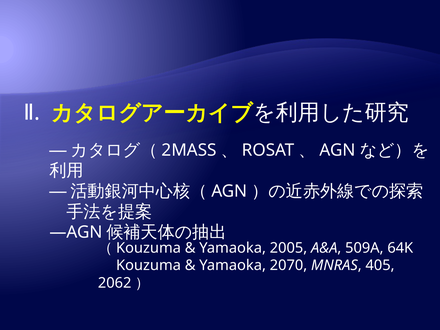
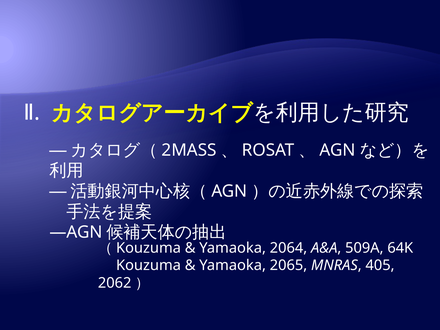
2005: 2005 -> 2064 (288, 248)
2070: 2070 -> 2065 (288, 265)
